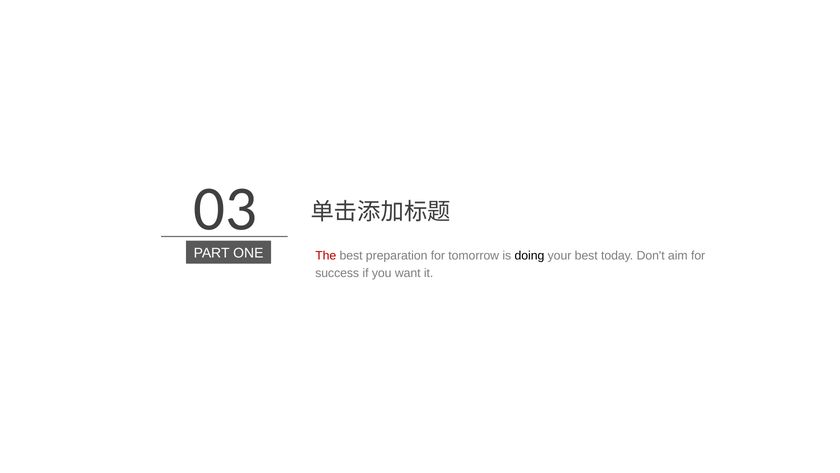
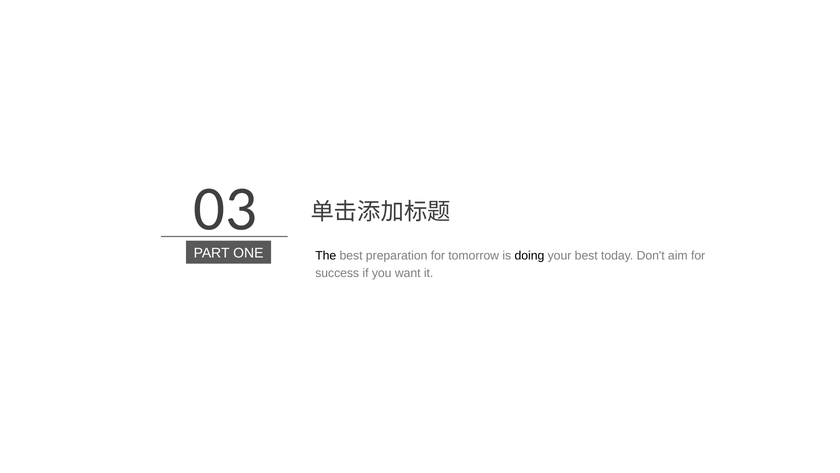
The colour: red -> black (326, 255)
